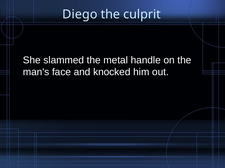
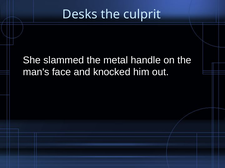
Diego: Diego -> Desks (80, 14)
